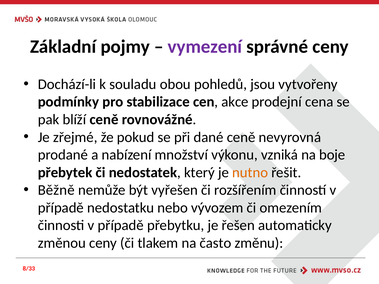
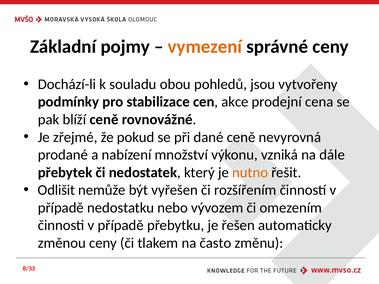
vymezení colour: purple -> orange (205, 47)
boje: boje -> dále (332, 155)
Běžně: Běžně -> Odlišit (56, 190)
